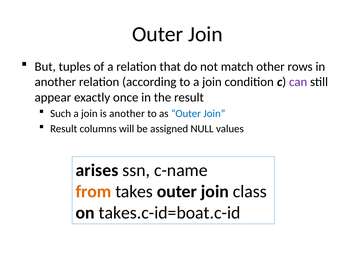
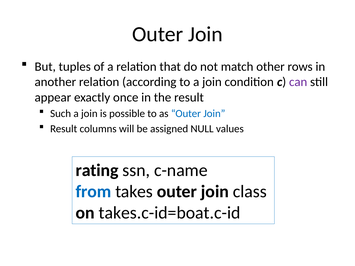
is another: another -> possible (127, 114)
arises: arises -> rating (97, 170)
from colour: orange -> blue (93, 192)
